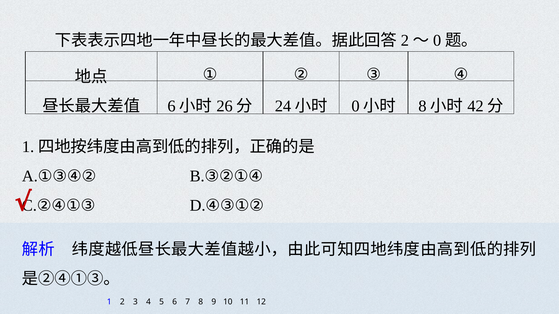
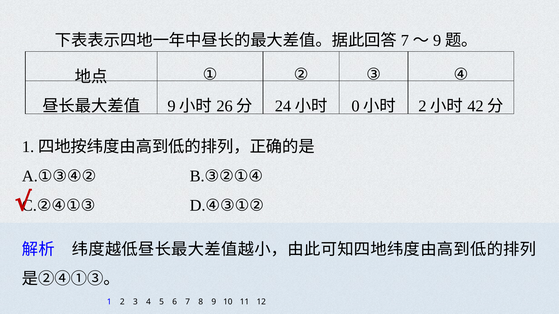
2: 2 -> 7 (405, 41)
0: 0 -> 9 (437, 41)
6: 6 -> 9 (172, 106)
8: 8 -> 2 (422, 106)
